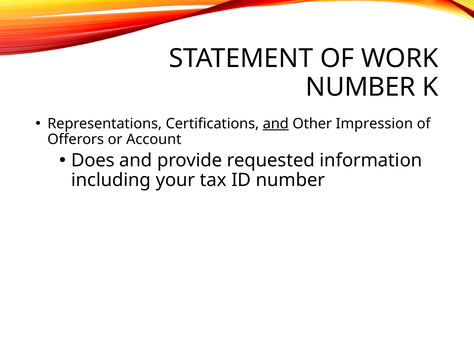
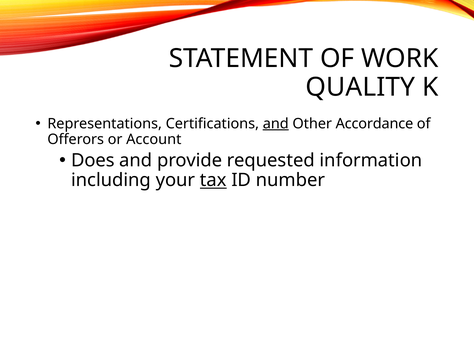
NUMBER: NUMBER -> QUALITY (360, 87)
Impression: Impression -> Accordance (374, 124)
tax underline: none -> present (213, 180)
